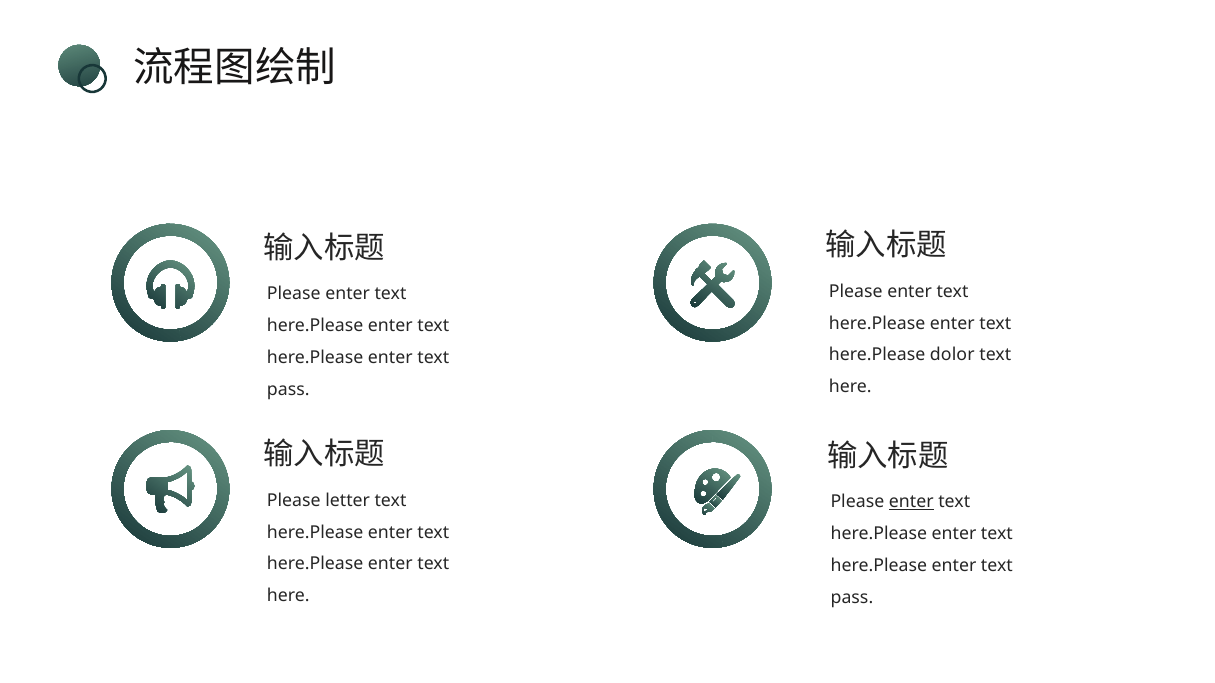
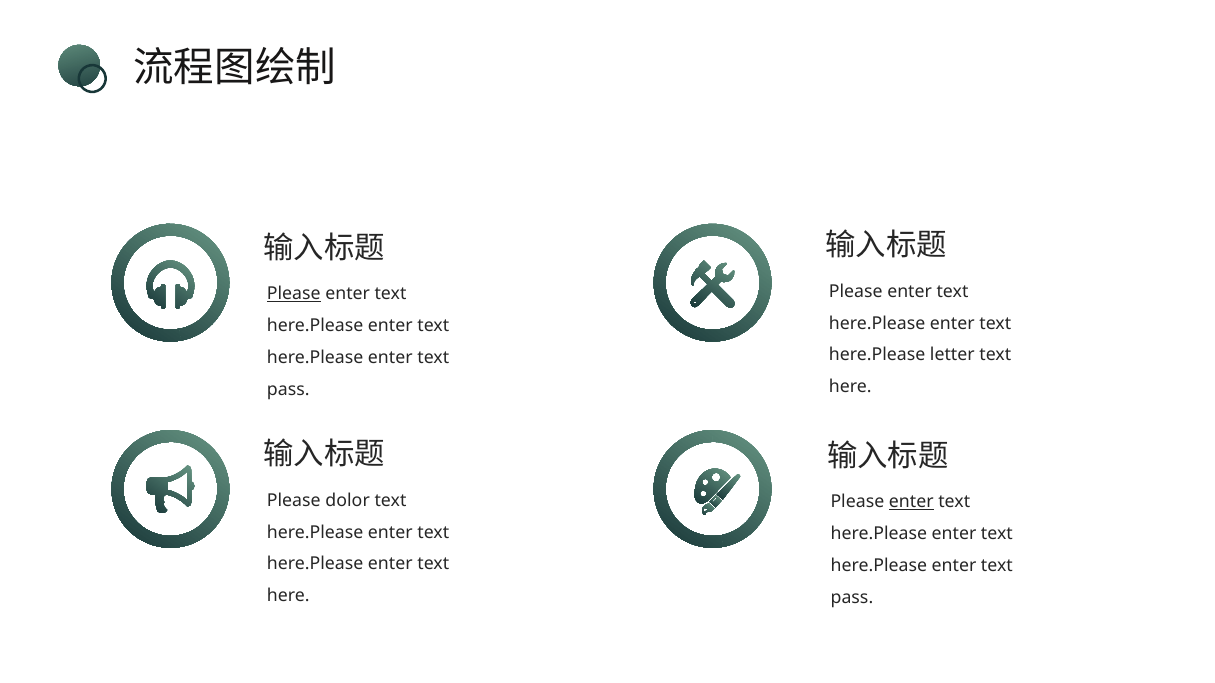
Please underline: none -> present (294, 294)
dolor: dolor -> letter (952, 355)
letter: letter -> dolor (348, 501)
